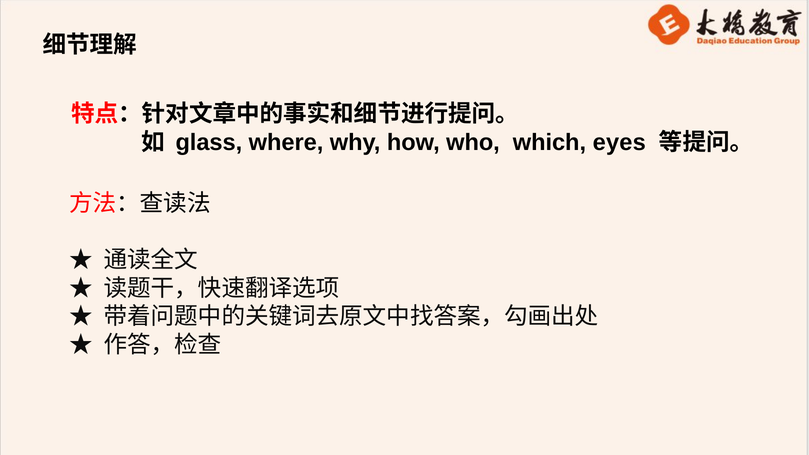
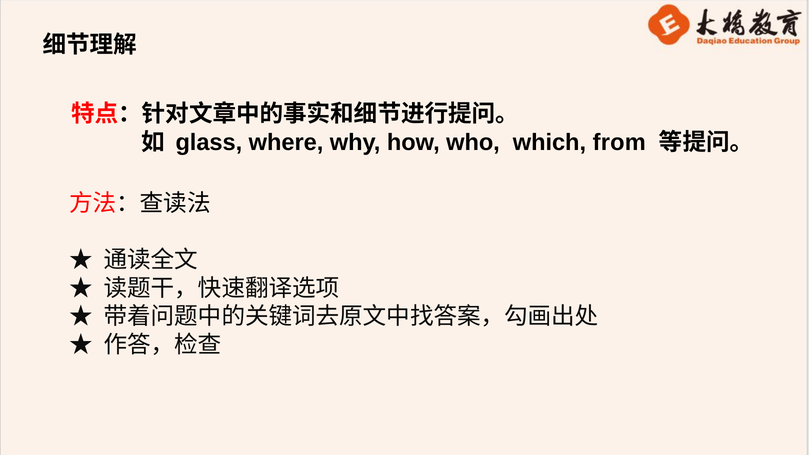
eyes: eyes -> from (619, 142)
